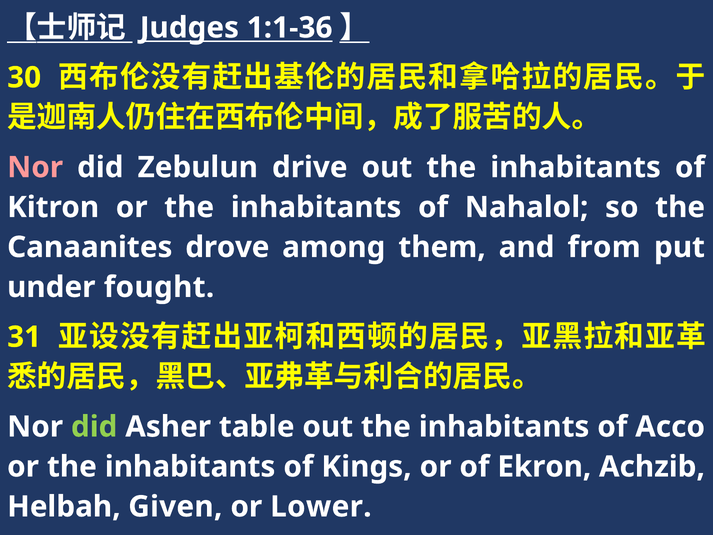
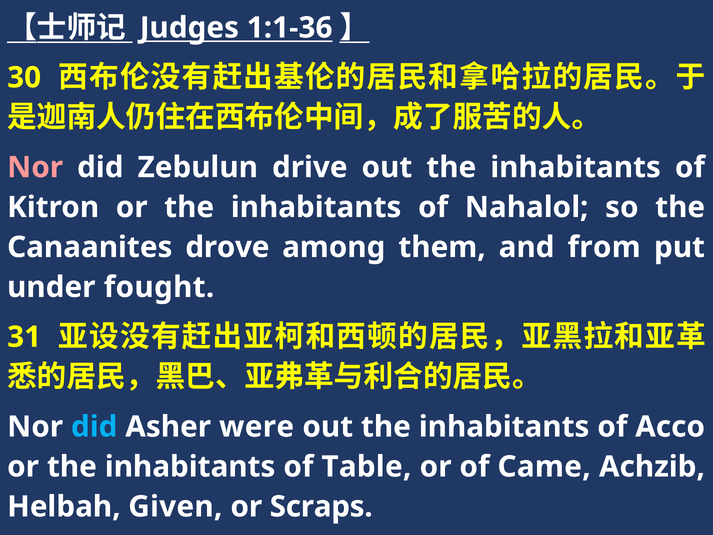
did colour: light green -> light blue (94, 427)
table: table -> were (257, 427)
Kings: Kings -> Table (366, 467)
Ekron: Ekron -> Came (544, 467)
Lower: Lower -> Scraps (321, 506)
